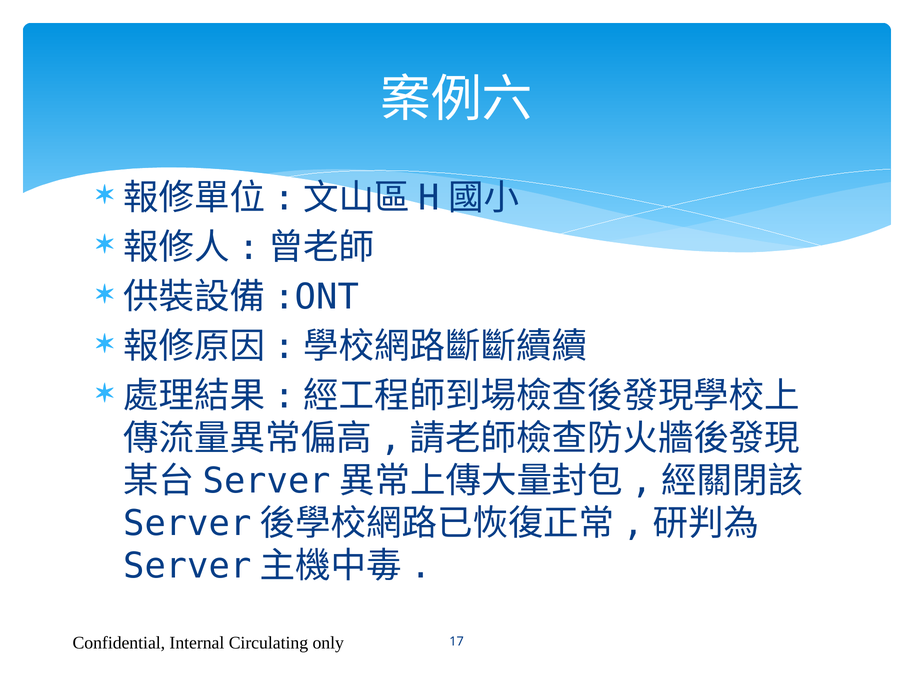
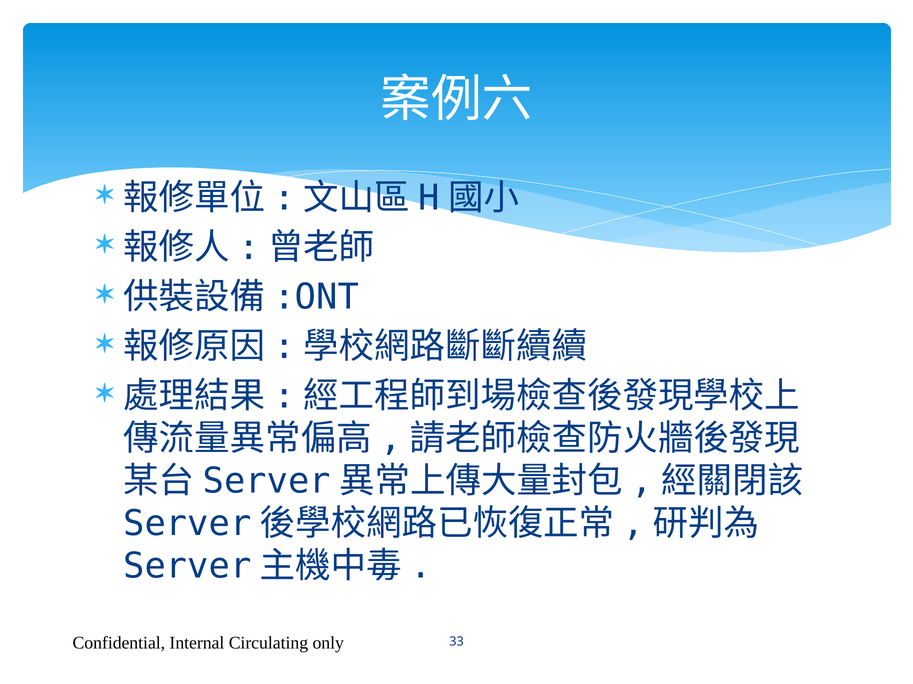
17: 17 -> 33 (457, 642)
